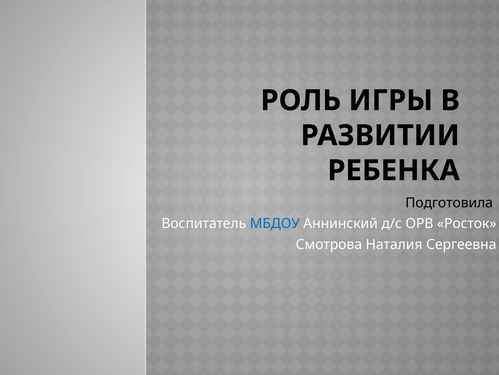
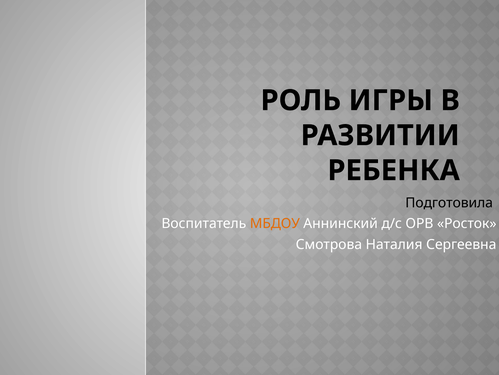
МБДОУ colour: blue -> orange (275, 223)
